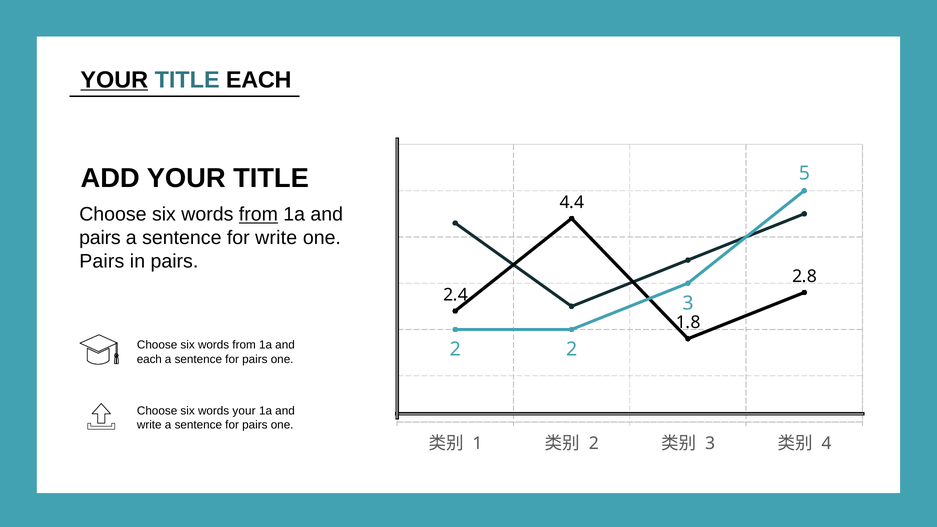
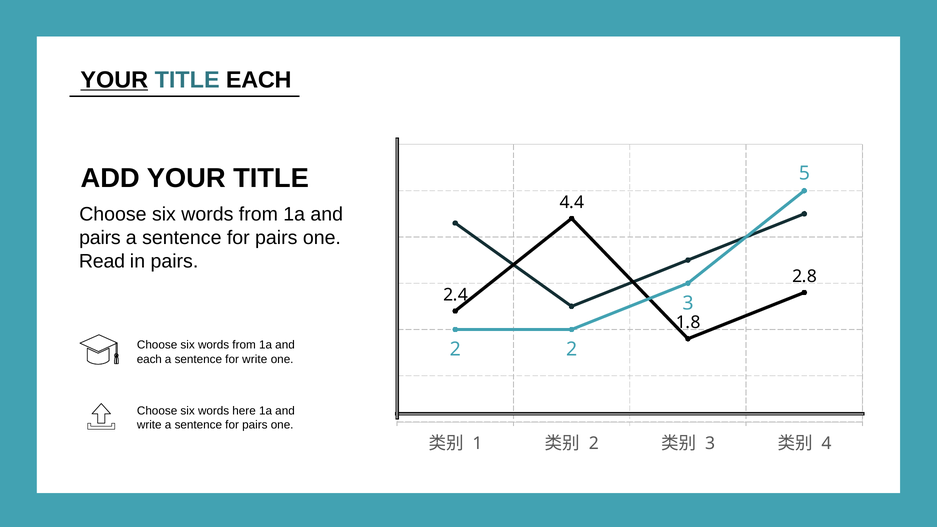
from underline: present -> none (258, 214)
write: write -> pairs (276, 238)
Pairs: Pairs -> Read (102, 261)
pairs: pairs -> write (255, 359)
words your: your -> here (244, 411)
